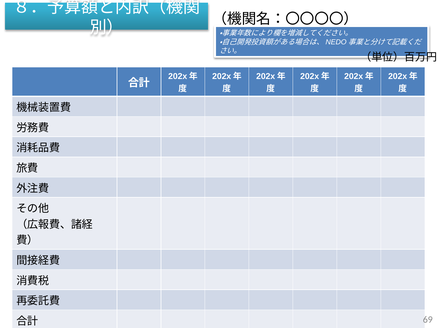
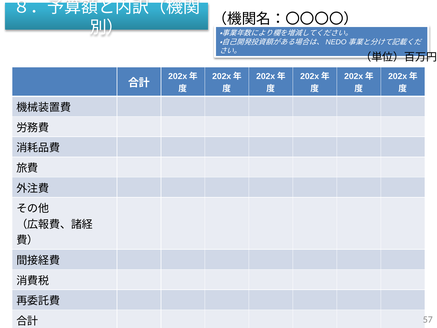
69: 69 -> 57 (428, 319)
